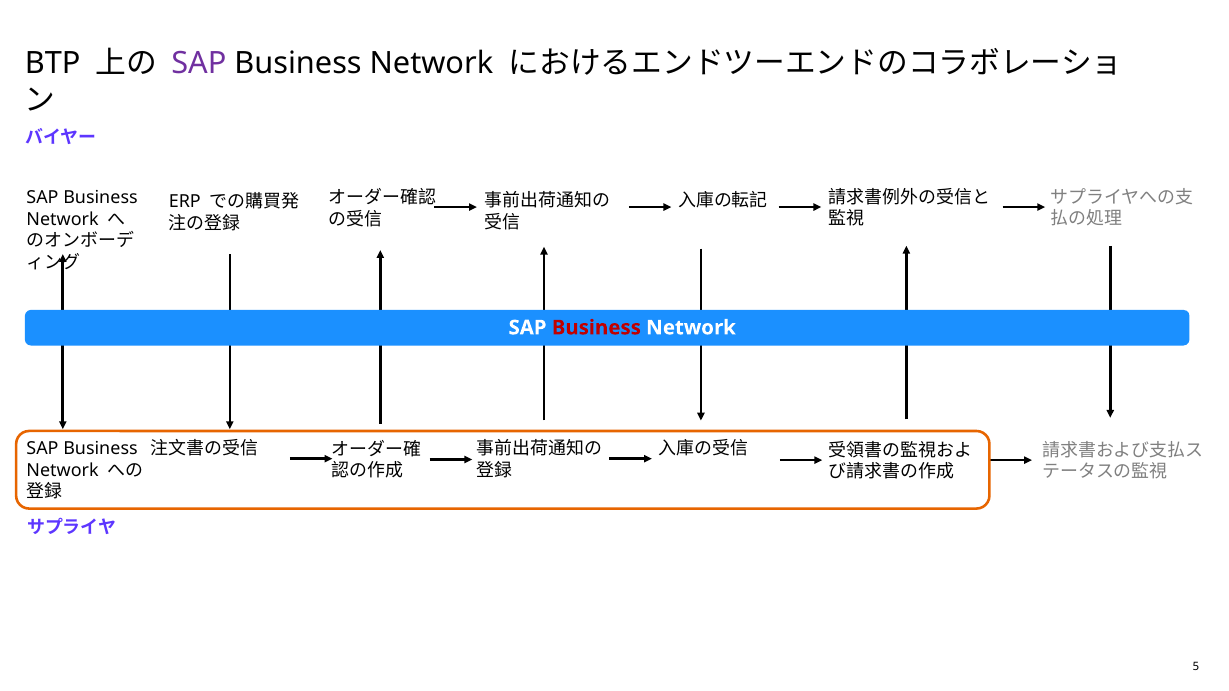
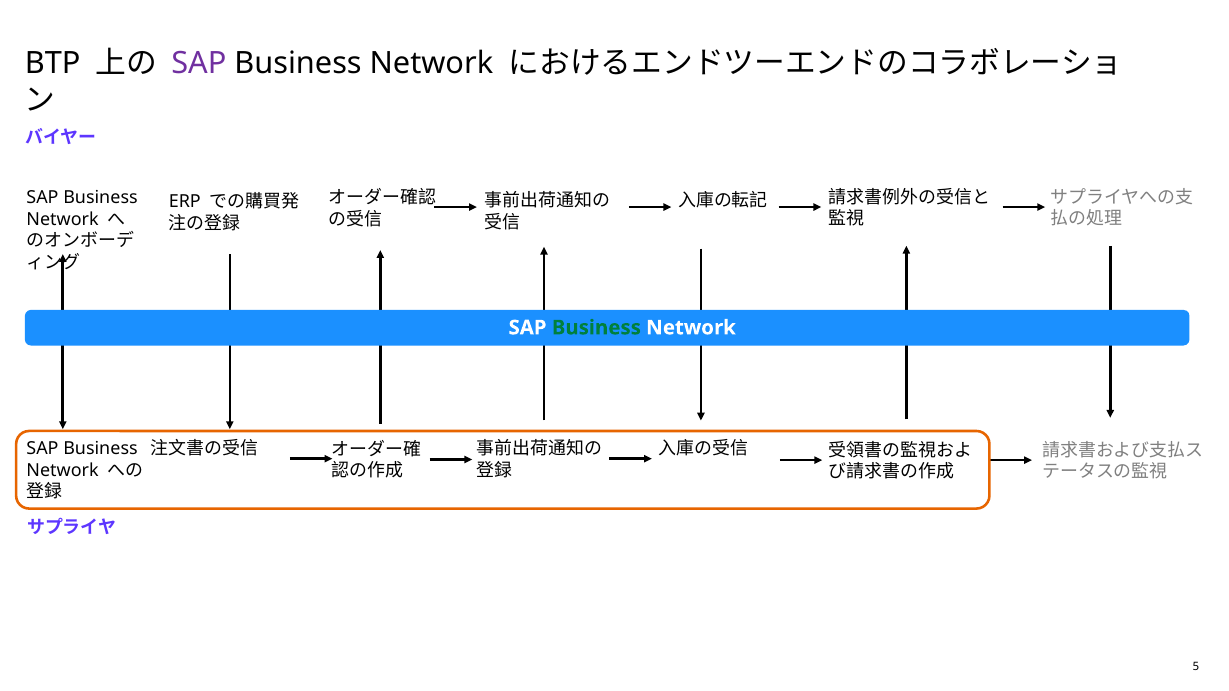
Business colour: red -> green (596, 328)
